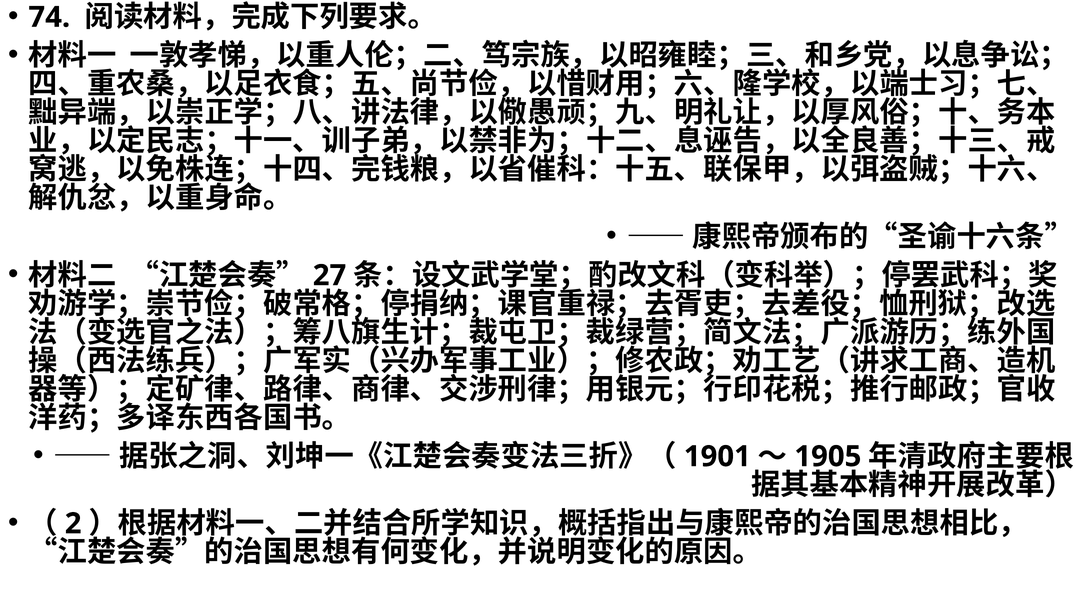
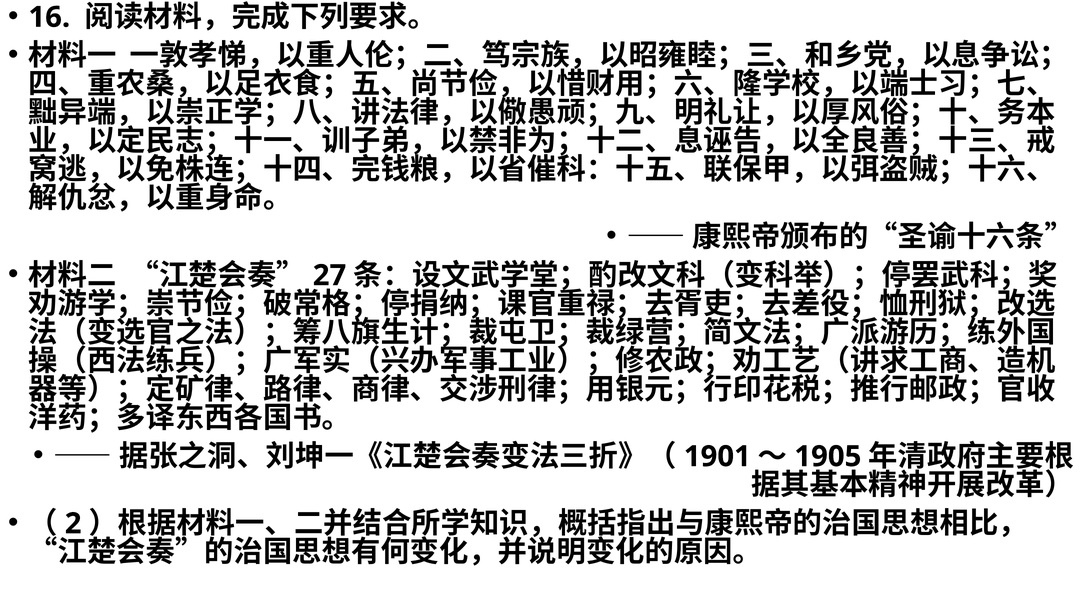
74: 74 -> 16 (49, 17)
